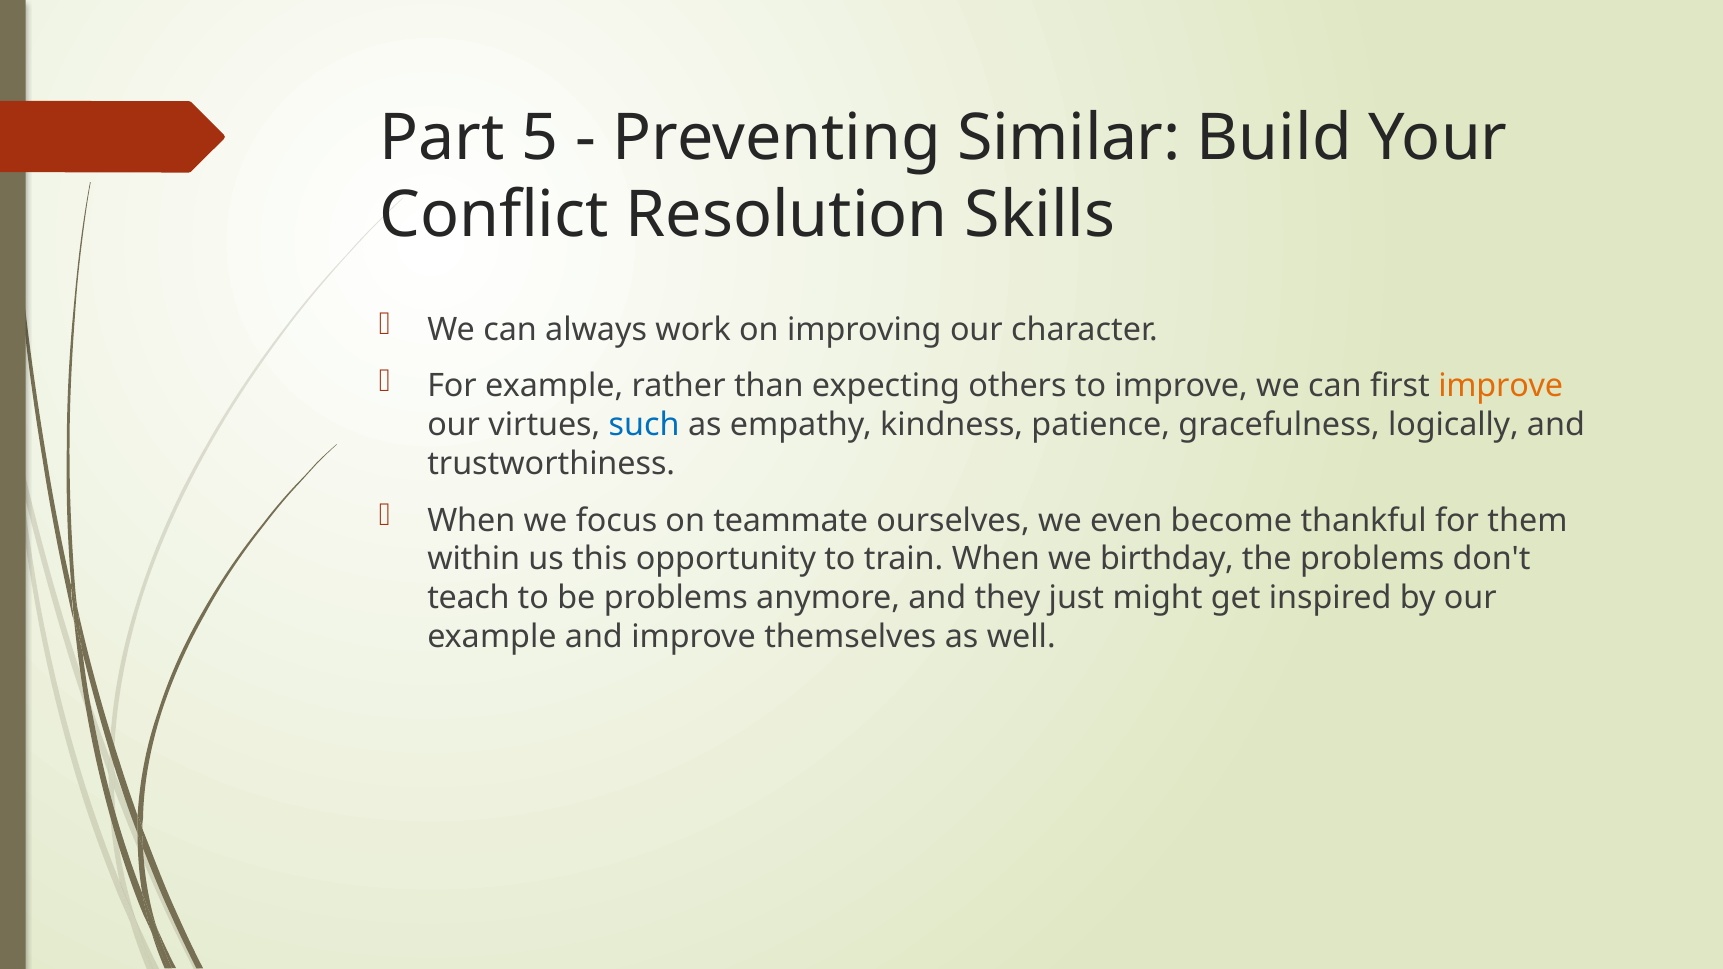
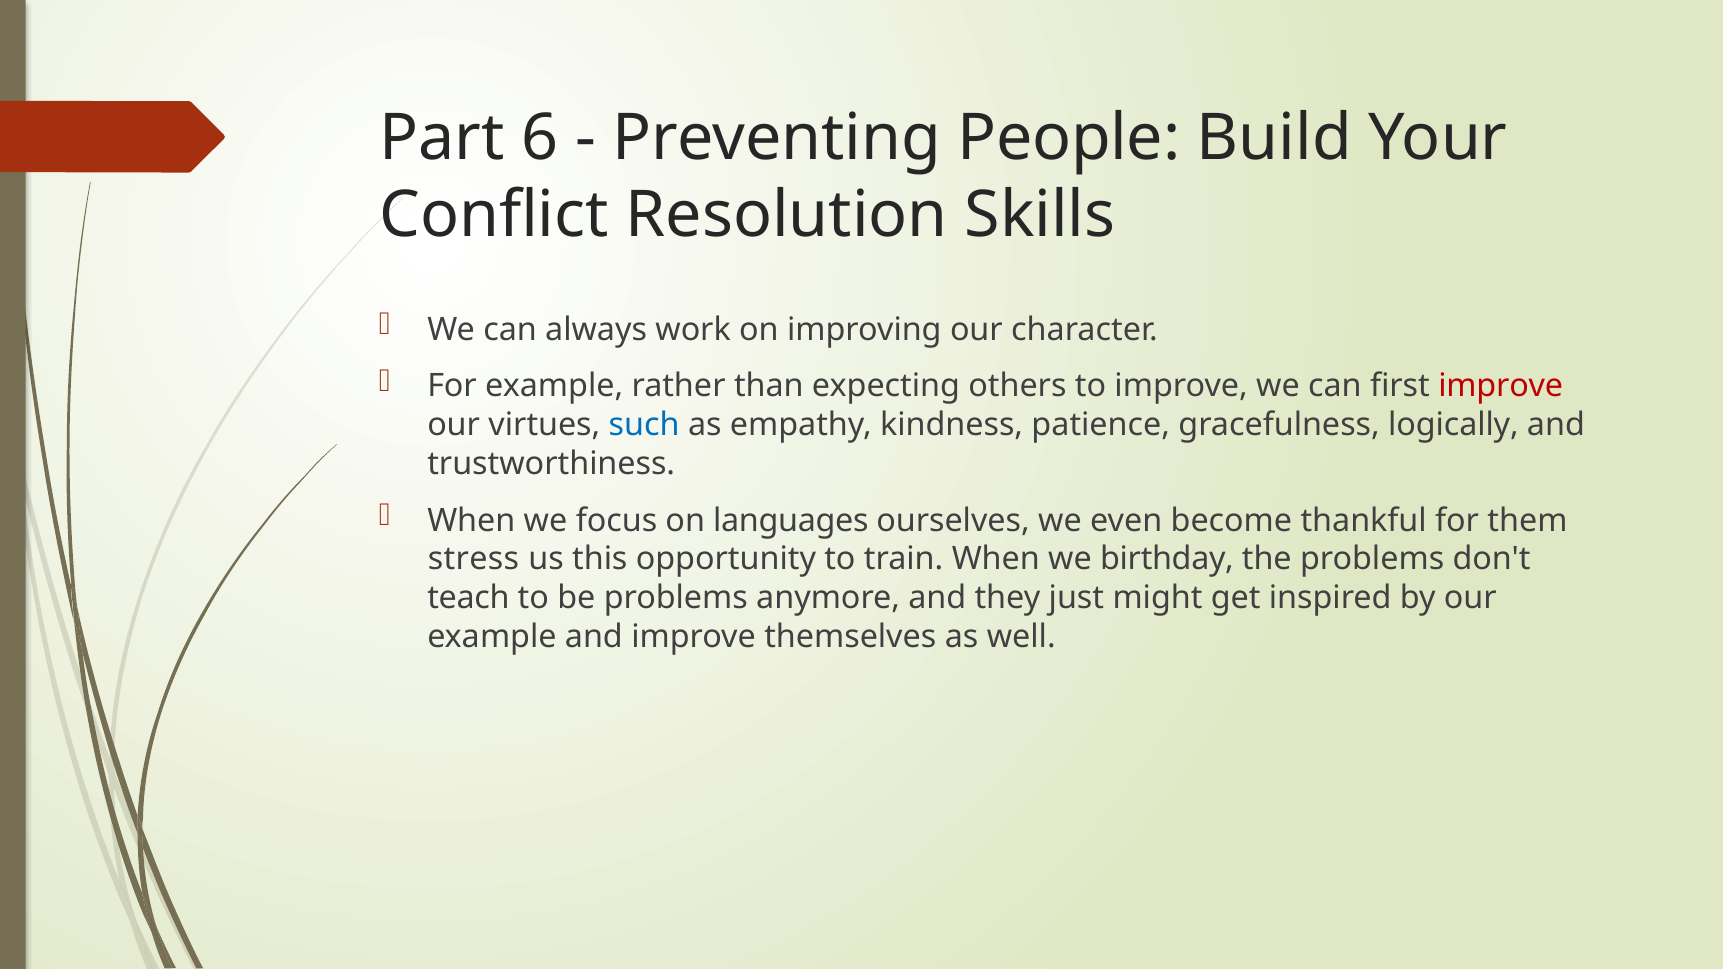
5: 5 -> 6 (540, 138)
Similar: Similar -> People (1069, 138)
improve colour: orange -> red (1501, 386)
teammate: teammate -> languages (791, 521)
within: within -> stress (473, 559)
